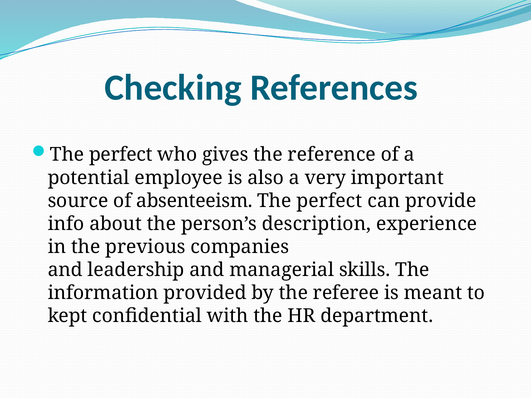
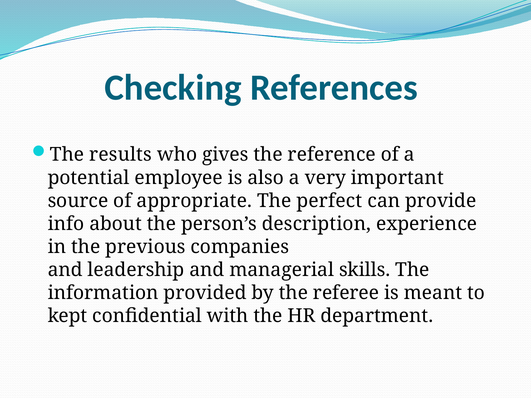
perfect: perfect -> results (121, 155)
absenteeism: absenteeism -> appropriate (194, 201)
